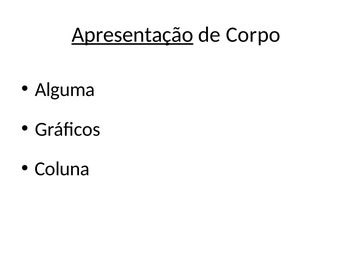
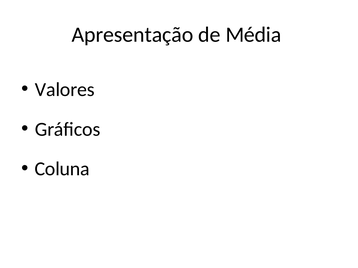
Apresentação underline: present -> none (132, 35)
Corpo: Corpo -> Média (253, 35)
Alguma: Alguma -> Valores (65, 90)
